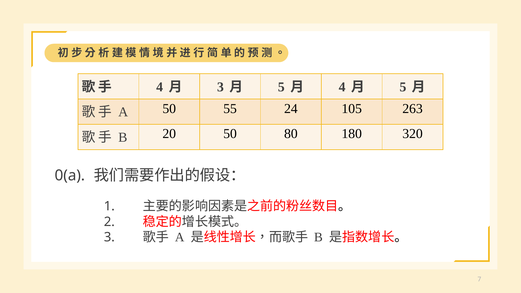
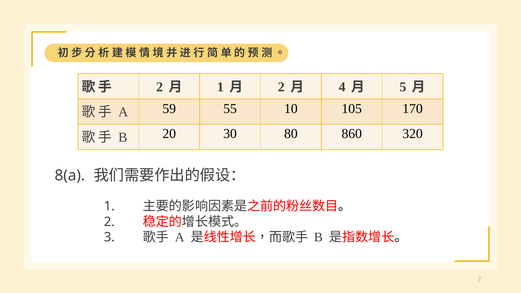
4: 4 -> 2 (160, 87)
3: 3 -> 1 (220, 87)
5: 5 -> 2 (281, 87)
A 50: 50 -> 59 (169, 109)
24: 24 -> 10 (291, 109)
263: 263 -> 170 (413, 109)
20 50: 50 -> 30 (230, 134)
180: 180 -> 860 (352, 134)
0(a: 0(a -> 8(a (70, 176)
